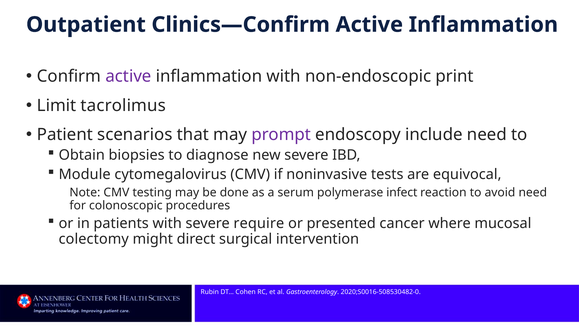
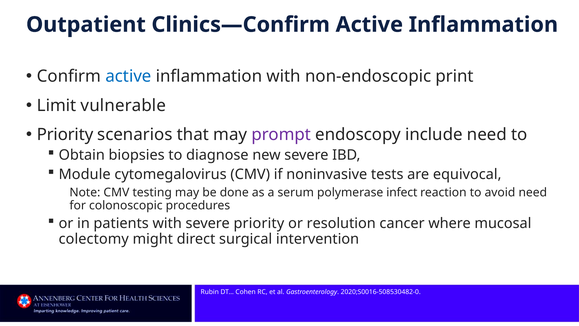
active colour: purple -> blue (128, 76)
tacrolimus: tacrolimus -> vulnerable (123, 105)
Patient: Patient -> Priority (65, 134)
severe require: require -> priority (259, 223)
presented: presented -> resolution (341, 223)
